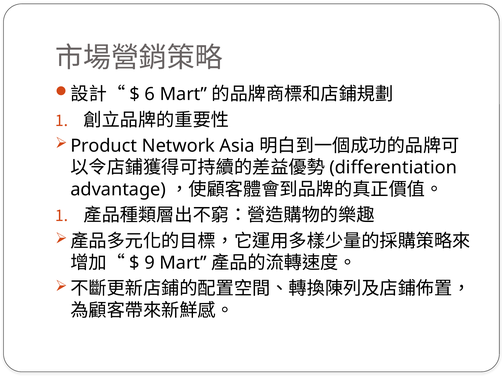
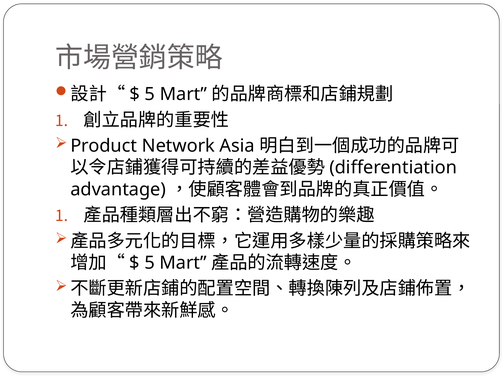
6: 6 -> 5 (150, 94)
9: 9 -> 5 (150, 263)
